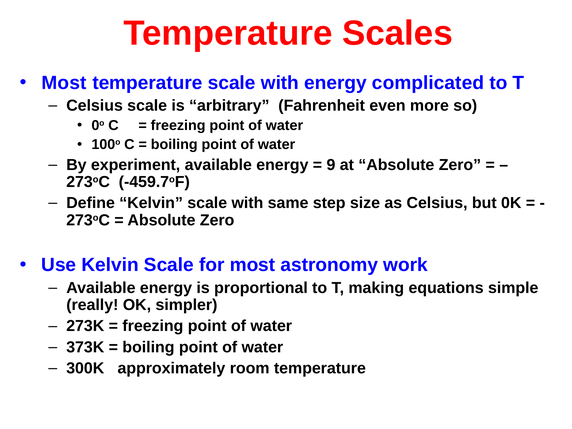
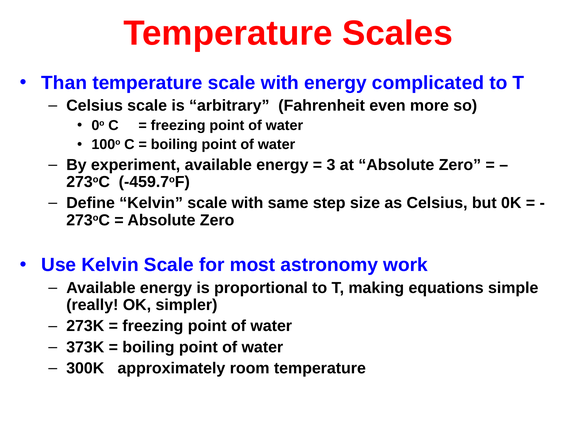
Most: Most -> Than (64, 83)
9: 9 -> 3 (331, 165)
